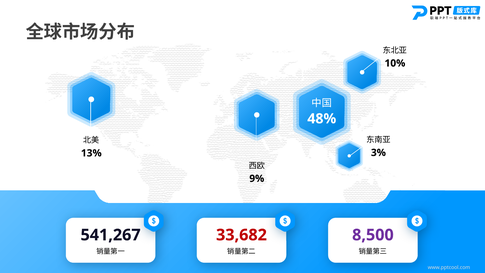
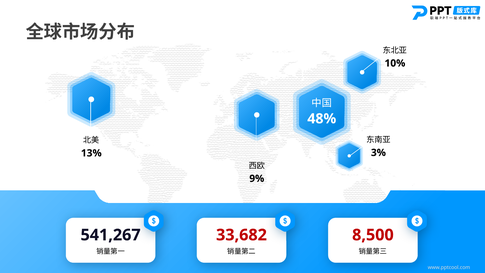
8,500 colour: purple -> red (373, 235)
